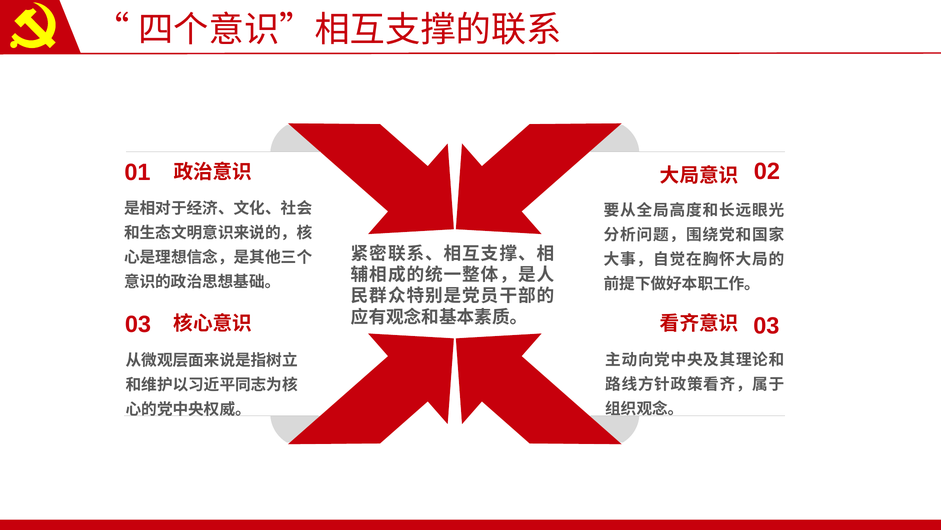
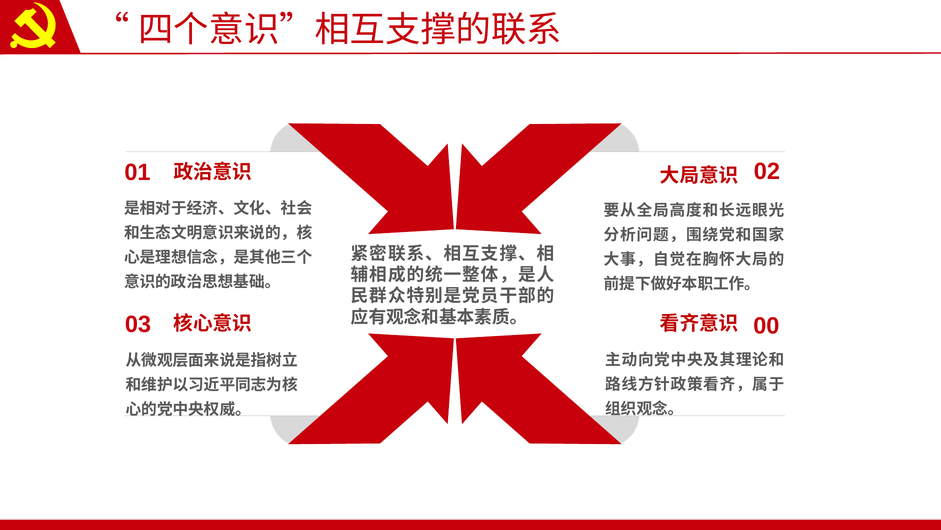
03: 03 -> 00 (766, 326)
